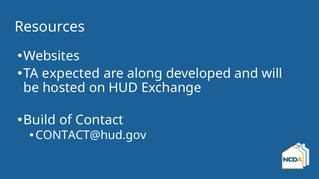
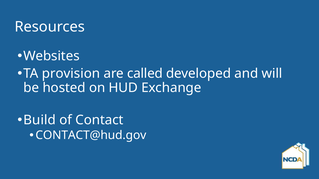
expected: expected -> provision (71, 74)
along: along -> called (145, 74)
